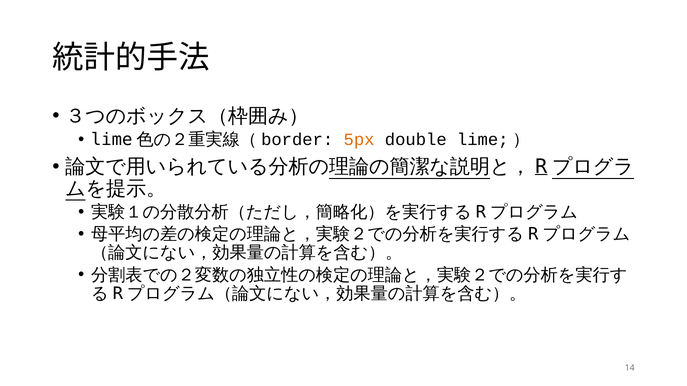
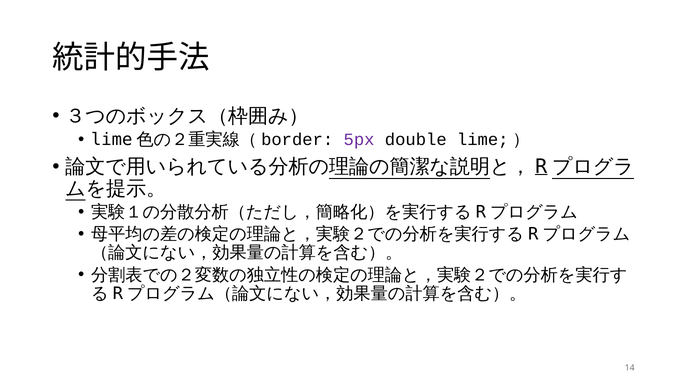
5px colour: orange -> purple (359, 140)
